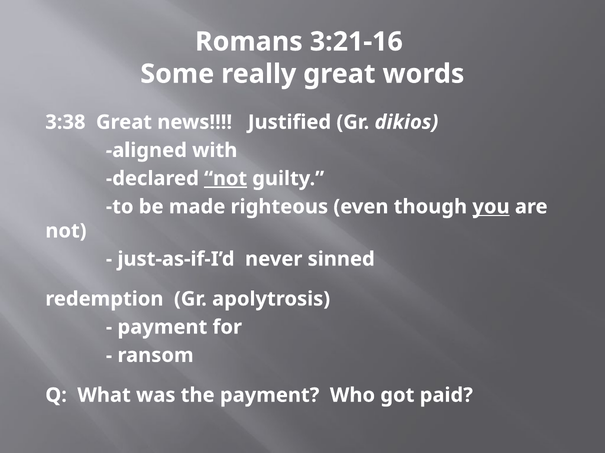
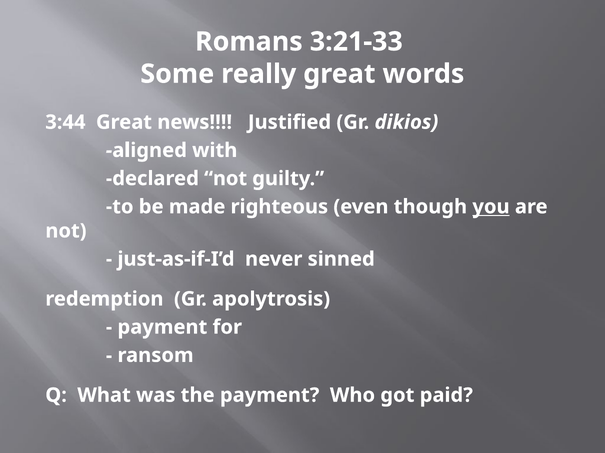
3:21-16: 3:21-16 -> 3:21-33 (356, 42)
3:38: 3:38 -> 3:44 (65, 122)
not underline: present -> none (226, 179)
